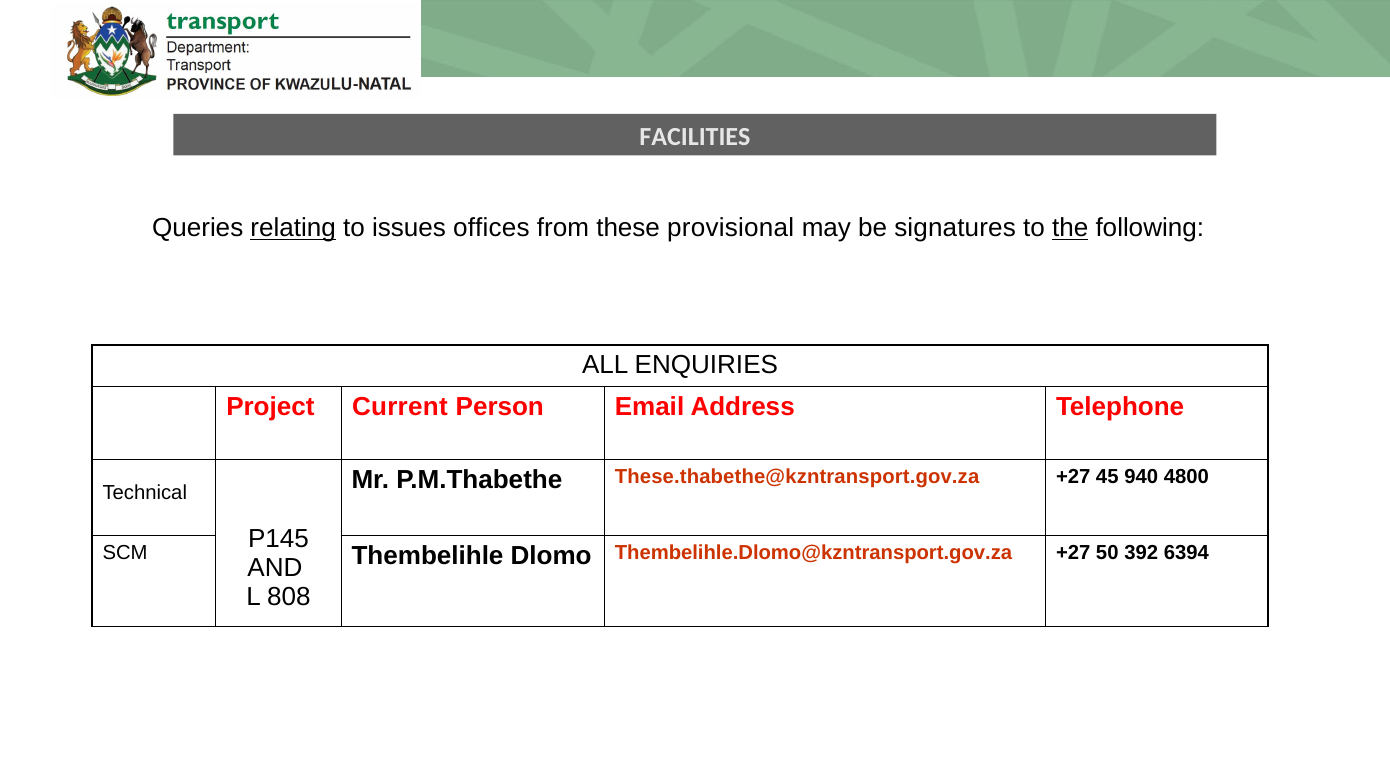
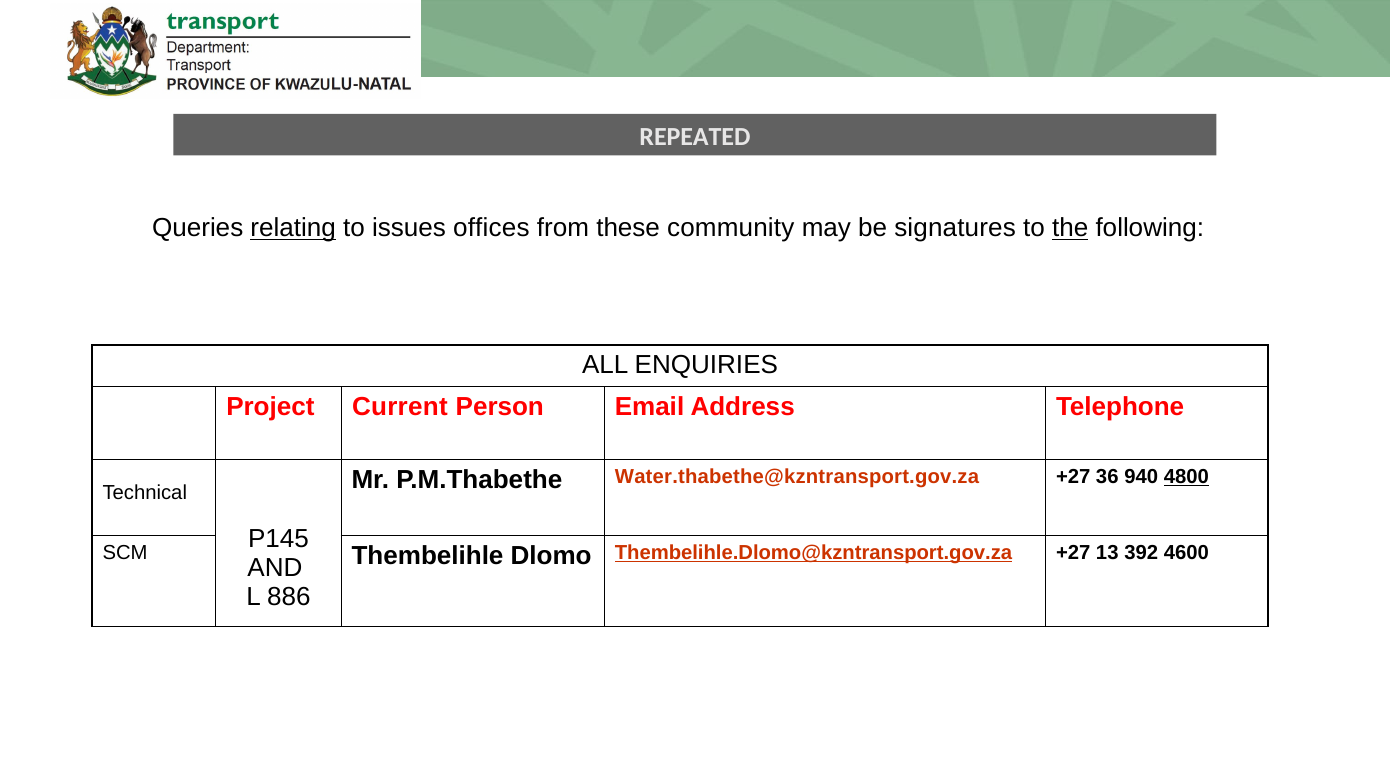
FACILITIES: FACILITIES -> REPEATED (695, 136)
provisional: provisional -> community (731, 228)
These.thabethe@kzntransport.gov.za: These.thabethe@kzntransport.gov.za -> Water.thabethe@kzntransport.gov.za (797, 477)
45: 45 -> 36 (1107, 477)
4800 underline: none -> present (1186, 477)
Thembelihle.Dlomo@kzntransport.gov.za underline: none -> present (813, 552)
50: 50 -> 13 (1107, 552)
6394: 6394 -> 4600 (1186, 552)
808: 808 -> 886 (289, 597)
